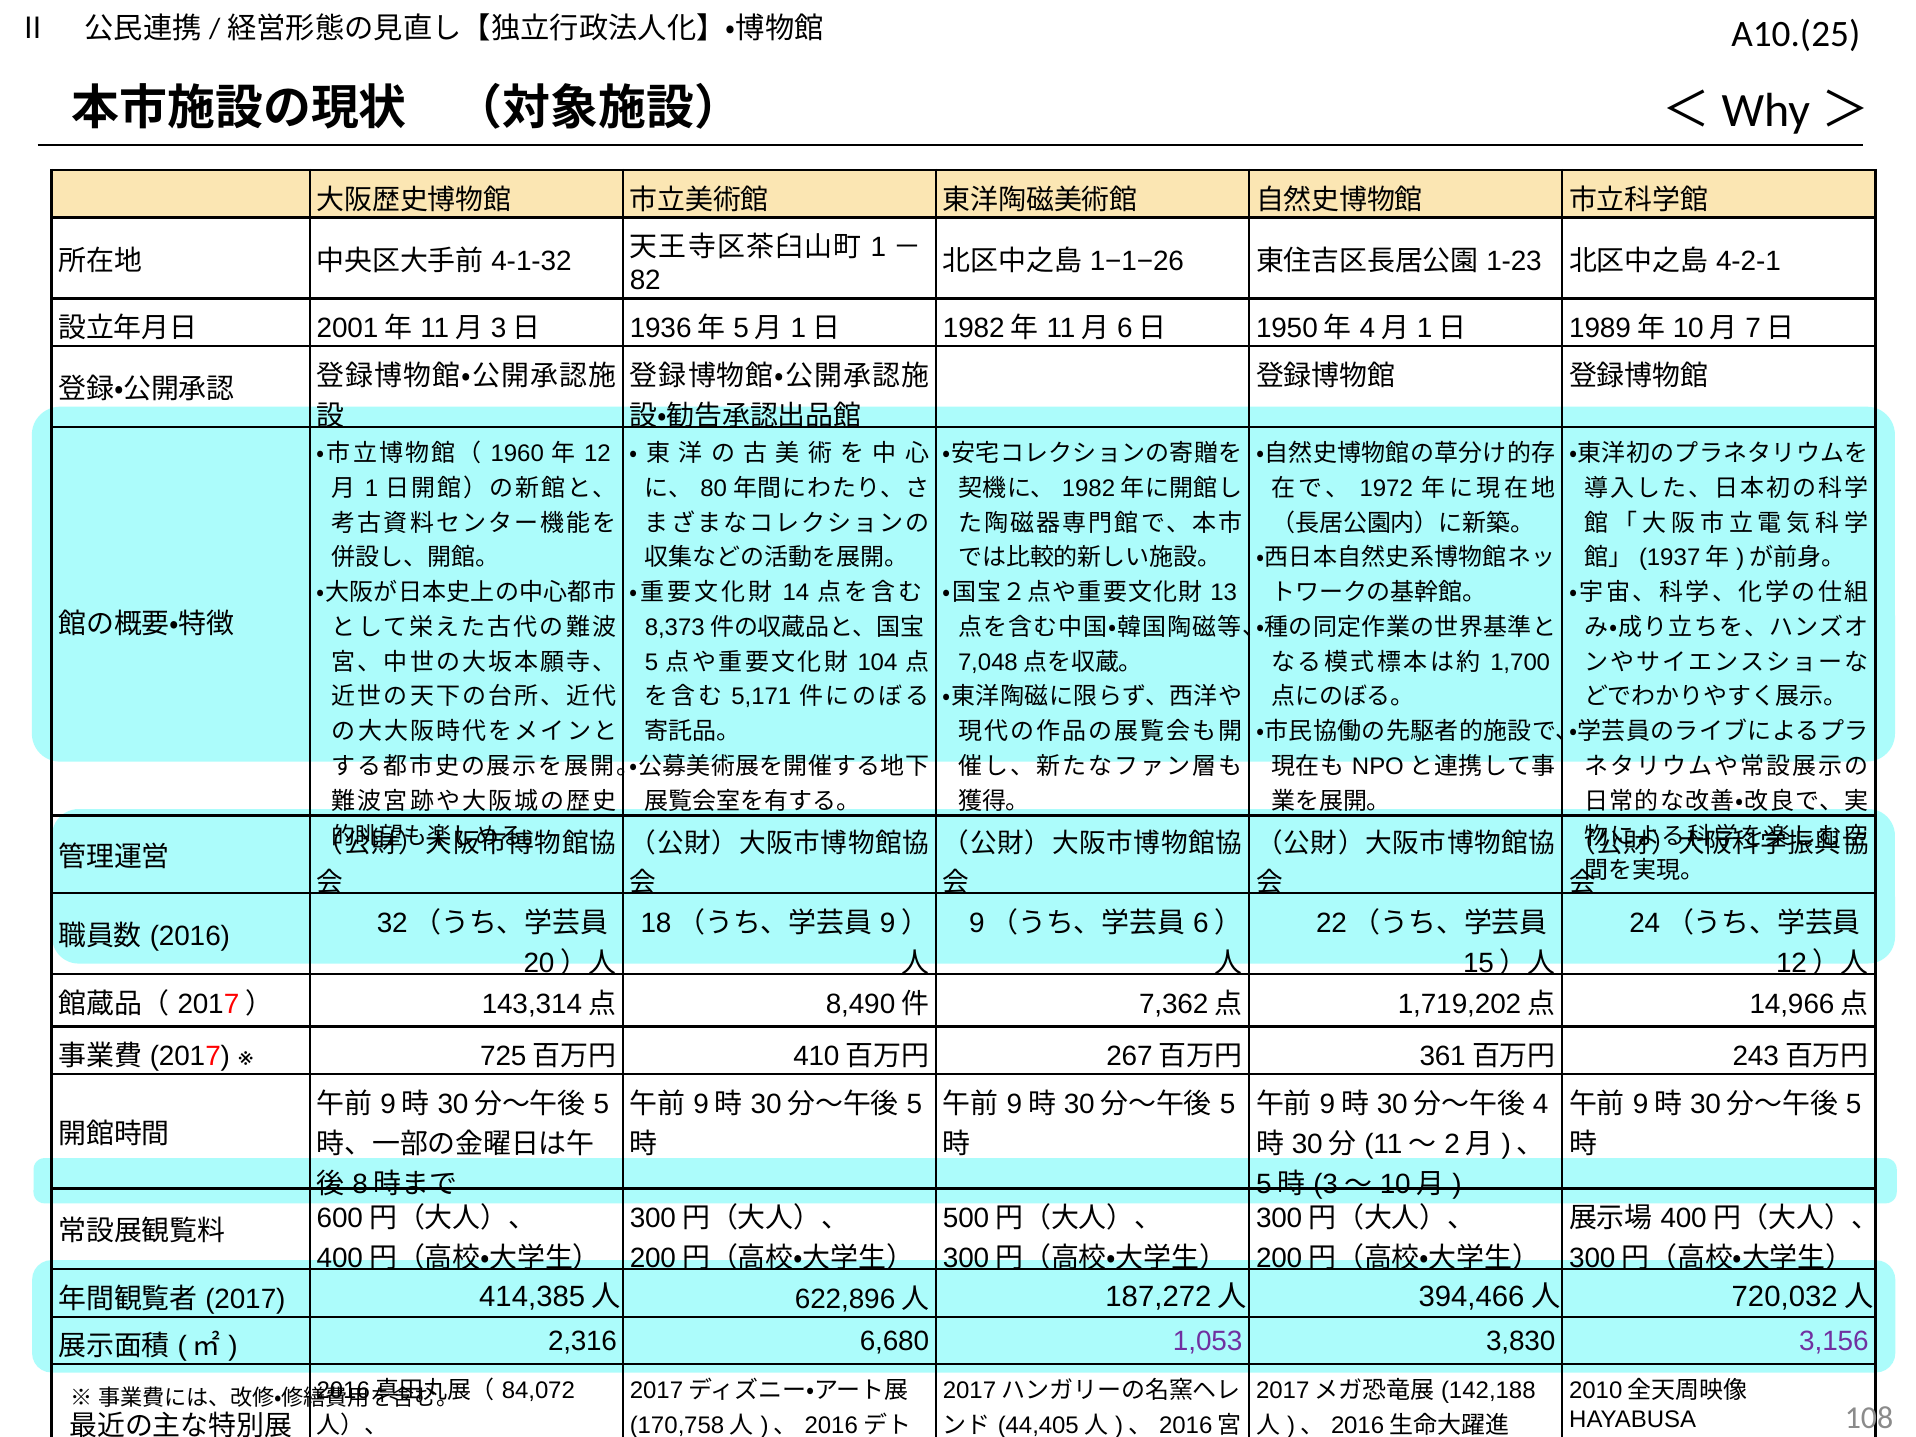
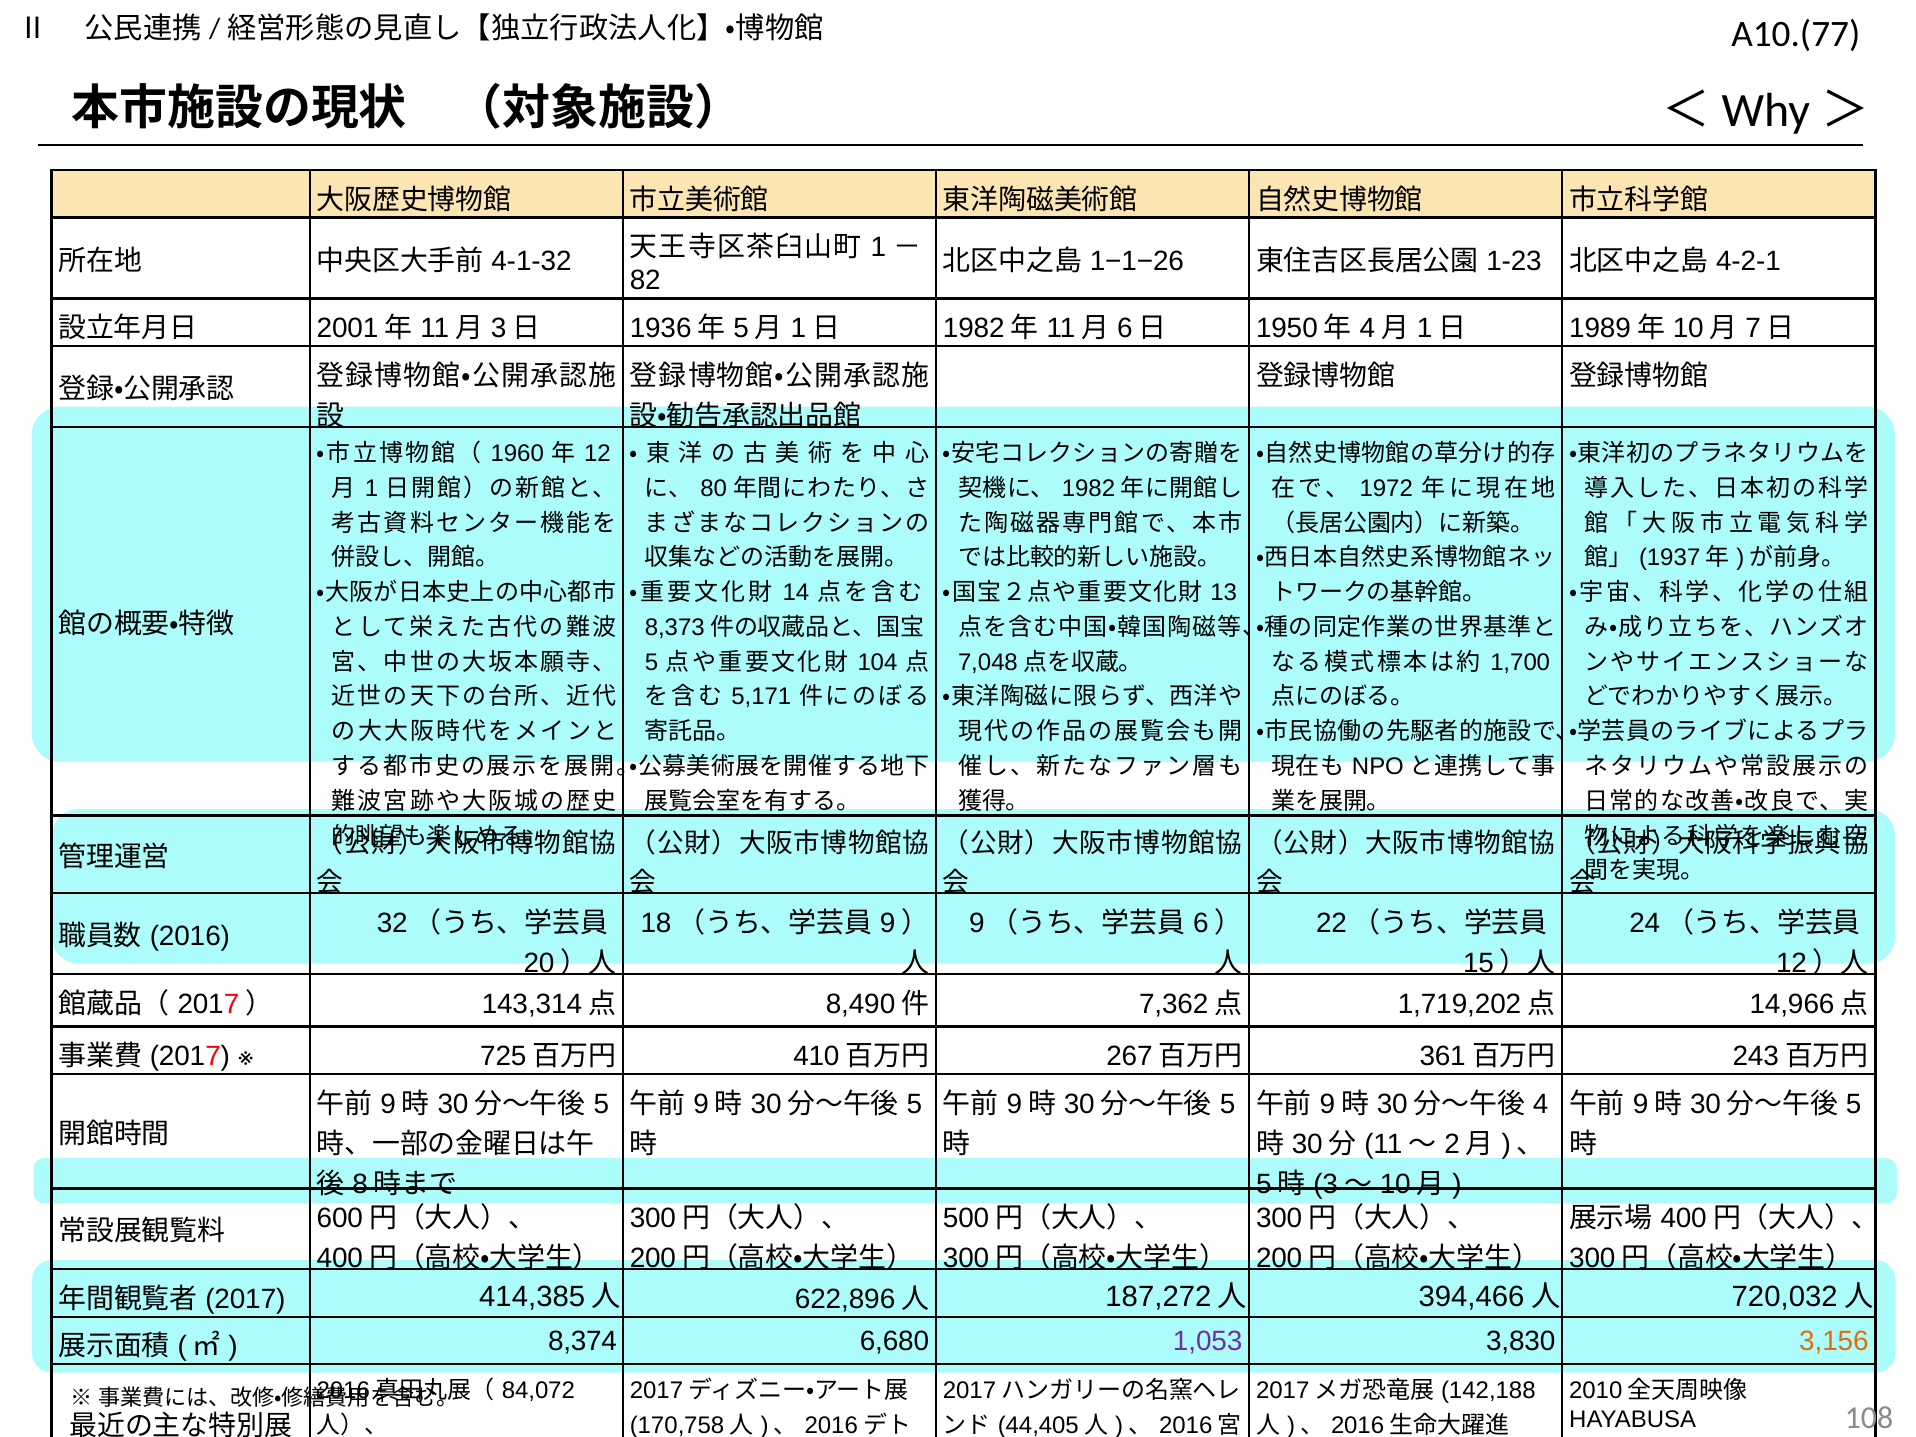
A10.(25: A10.(25 -> A10.(77 (1796, 34)
2,316: 2,316 -> 8,374 (583, 1341)
3,156 colour: purple -> orange (1834, 1341)
